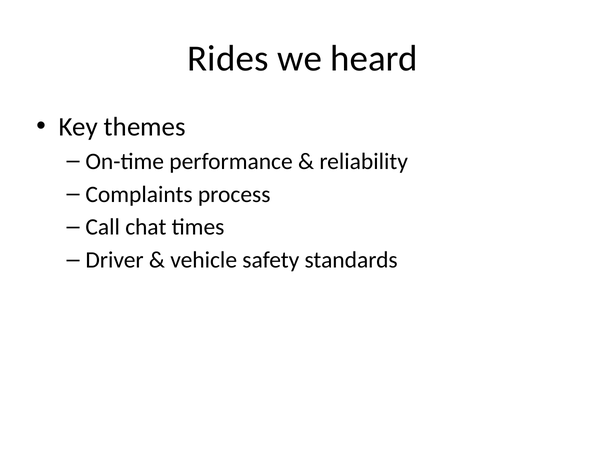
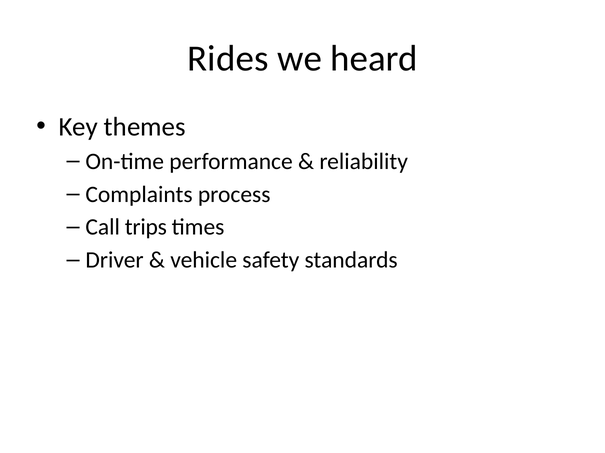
chat: chat -> trips (146, 228)
